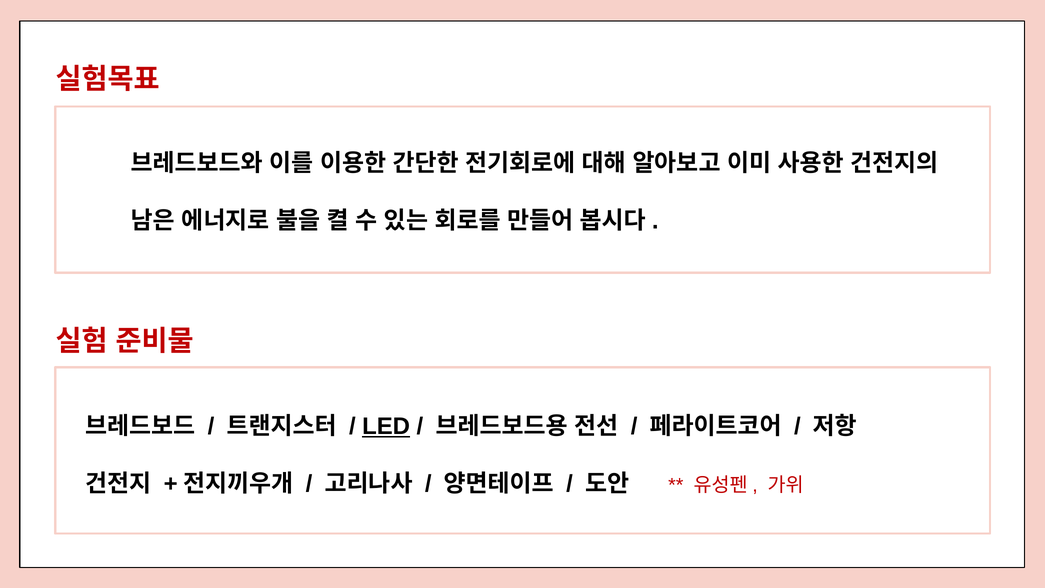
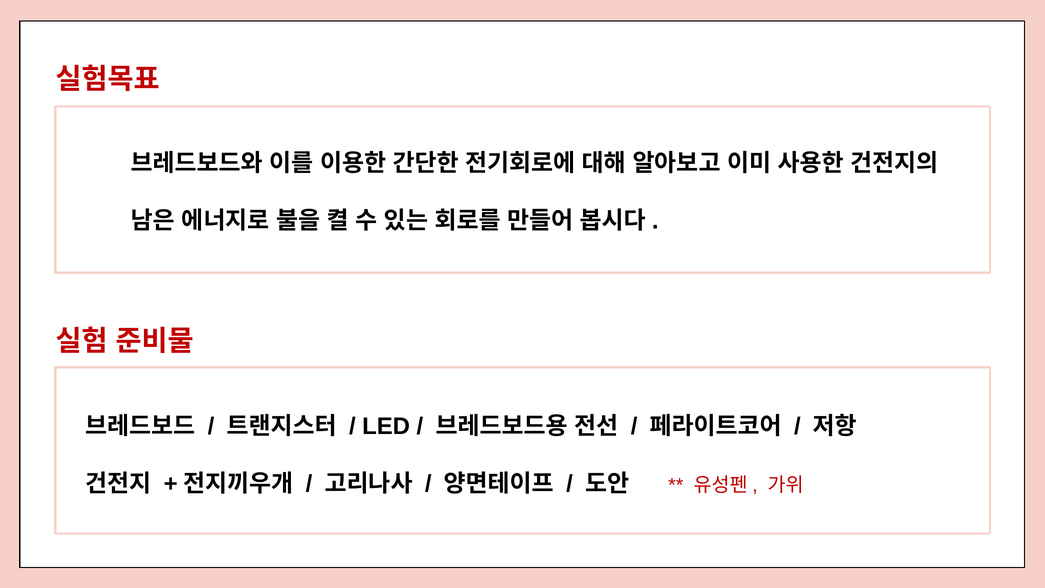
LED underline: present -> none (386, 426)
